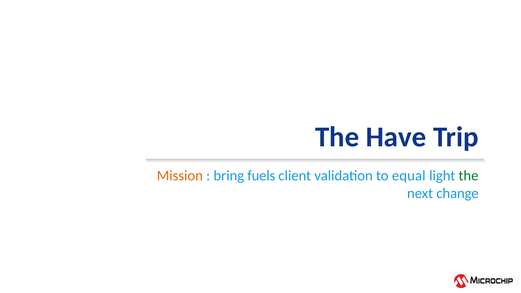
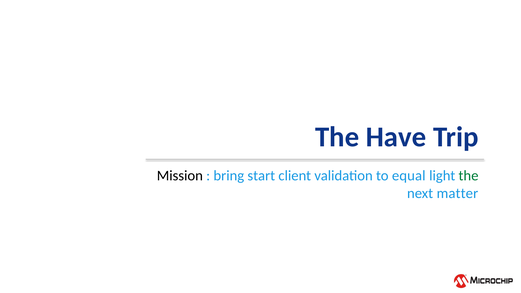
Mission colour: orange -> black (180, 176)
fuels: fuels -> start (261, 176)
change: change -> matter (457, 193)
